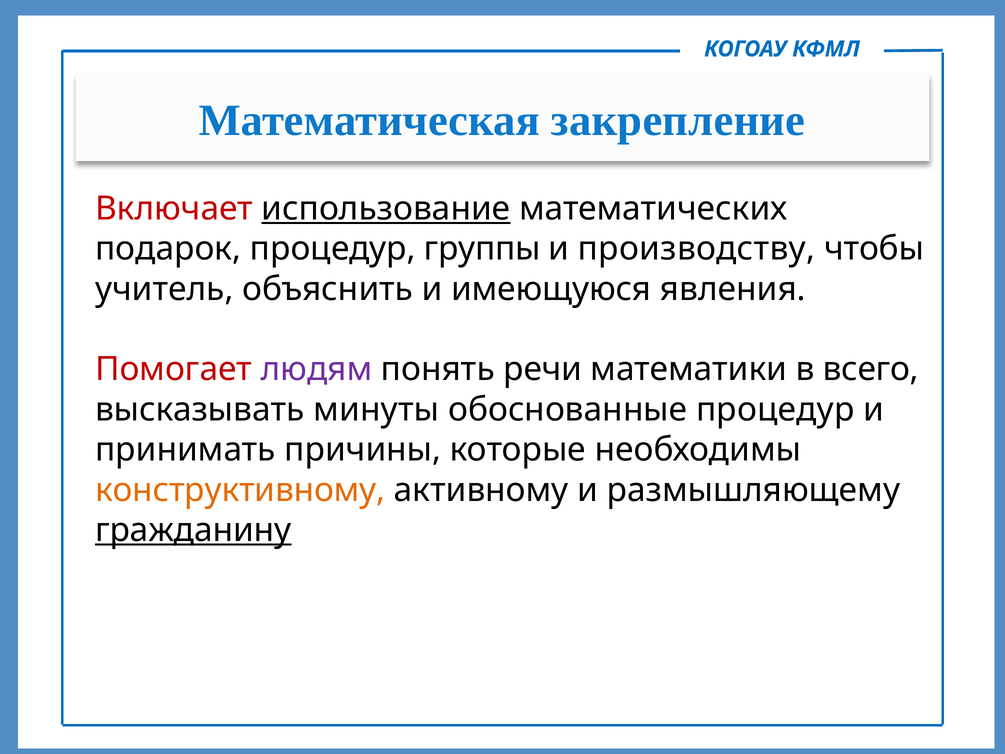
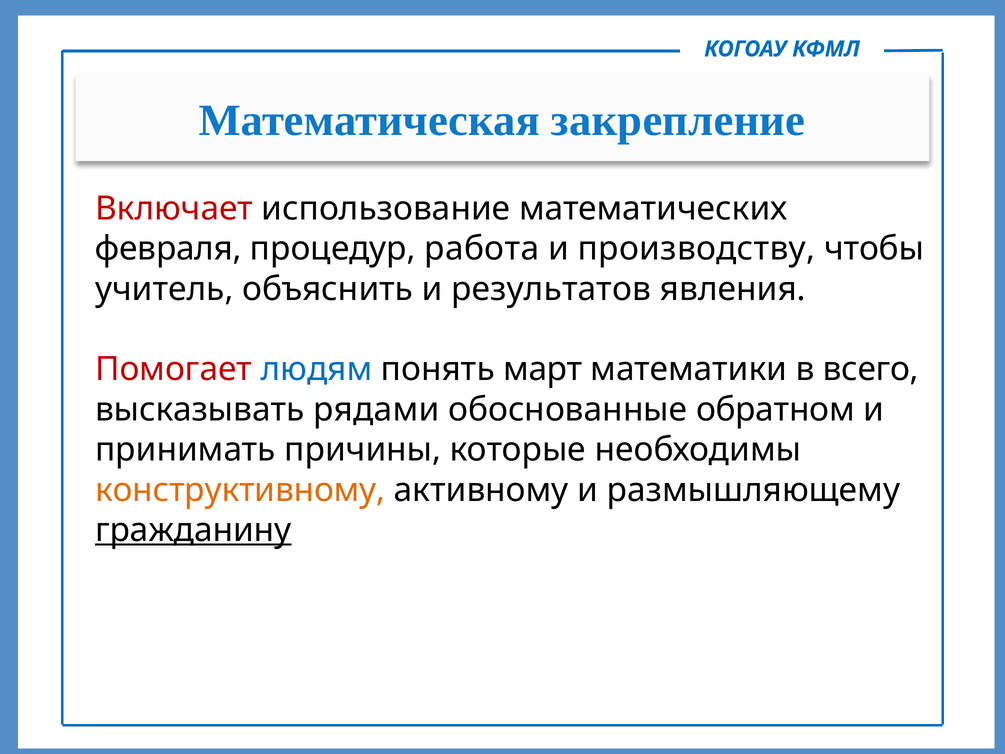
использование underline: present -> none (386, 208)
подарок: подарок -> февраля (168, 249)
группы: группы -> работа (482, 249)
имеющуюся: имеющуюся -> результатов (551, 289)
людям colour: purple -> blue (317, 369)
речи: речи -> март (543, 369)
минуты: минуты -> рядами (376, 409)
обоснованные процедур: процедур -> обратном (775, 409)
